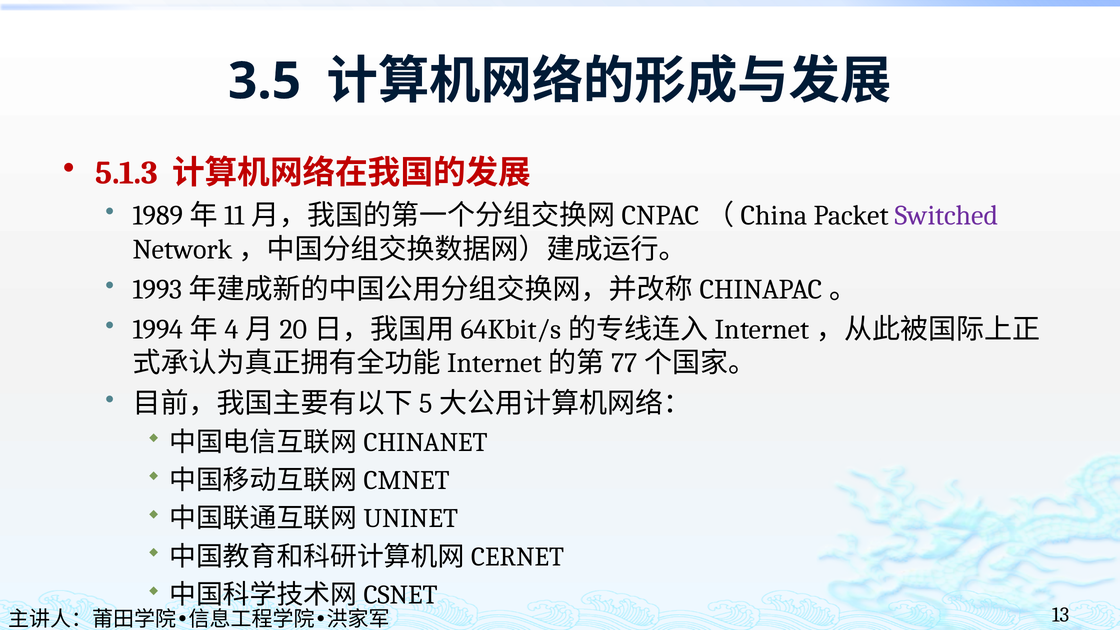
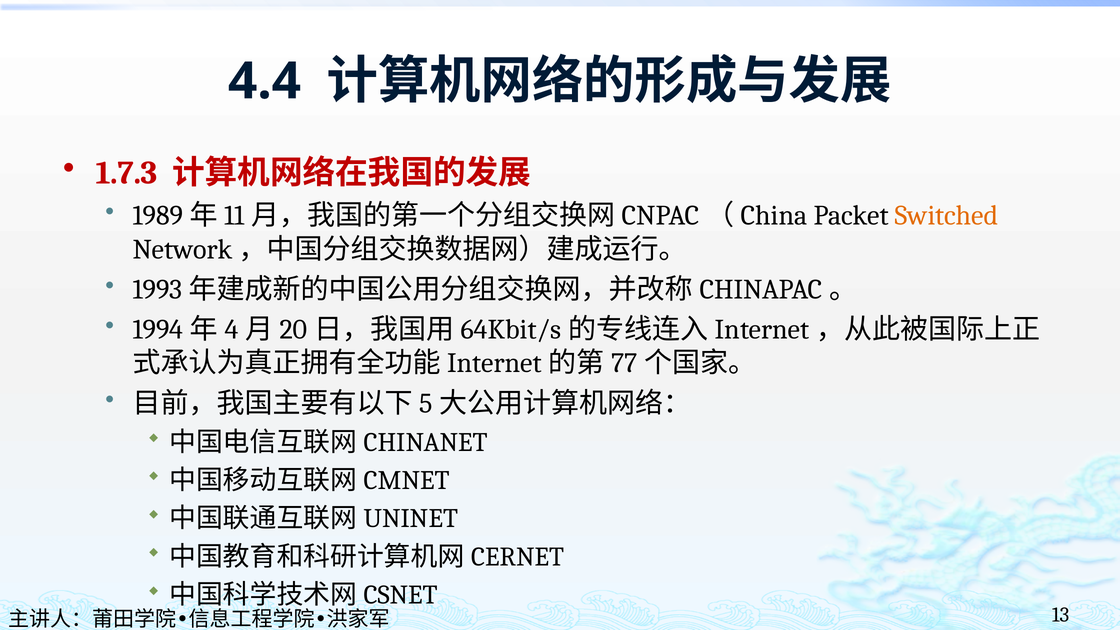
3.5: 3.5 -> 4.4 (265, 81)
5.1.3: 5.1.3 -> 1.7.3 (127, 173)
Switched colour: purple -> orange (946, 216)
